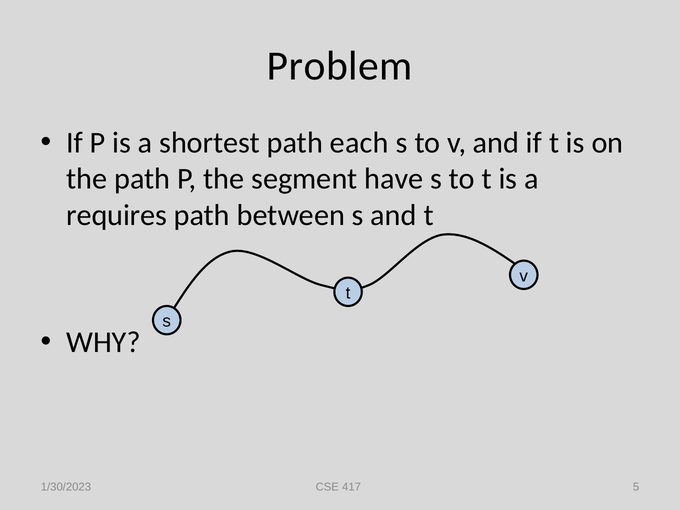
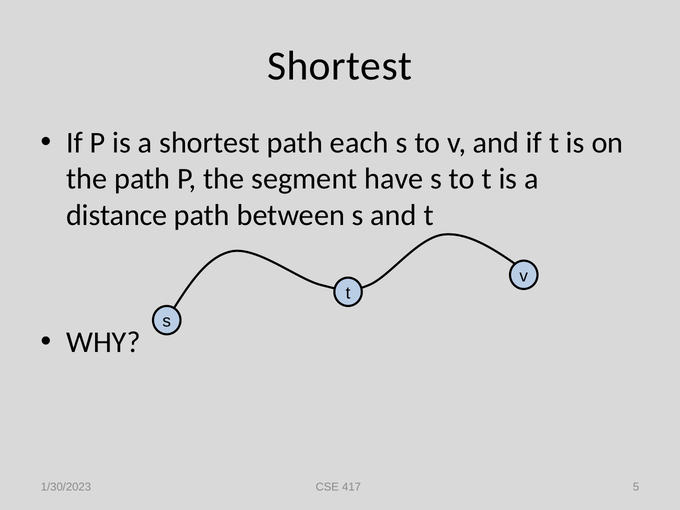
Problem: Problem -> Shortest (340, 66)
requires: requires -> distance (117, 215)
